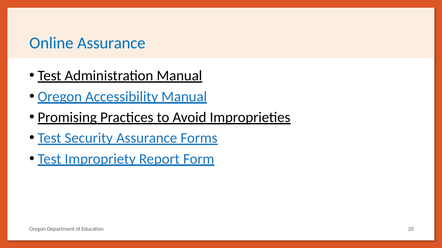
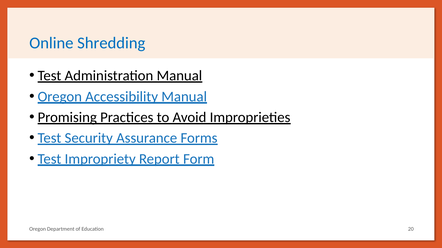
Online Assurance: Assurance -> Shredding (111, 43)
